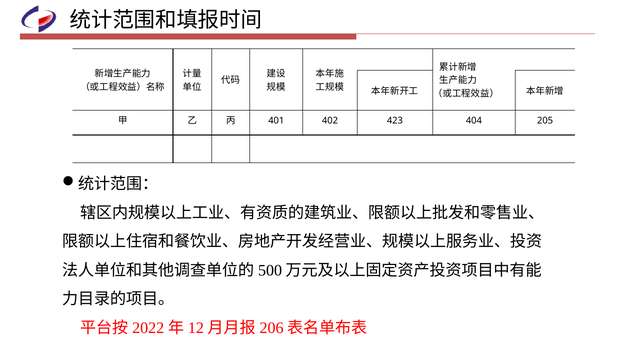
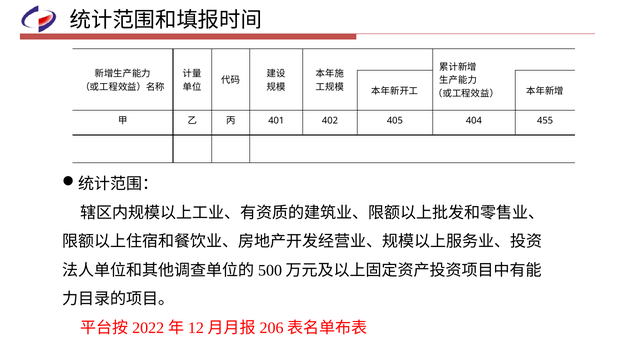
423: 423 -> 405 (395, 121)
205: 205 -> 455 (545, 121)
